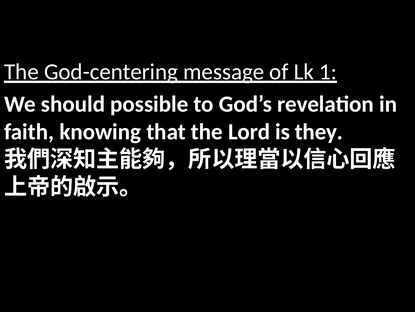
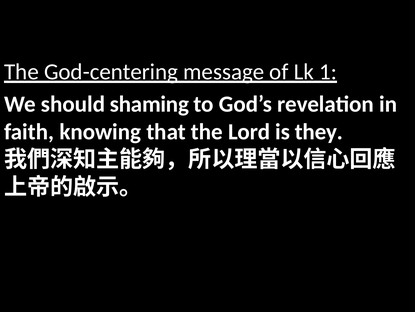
possible: possible -> shaming (149, 104)
